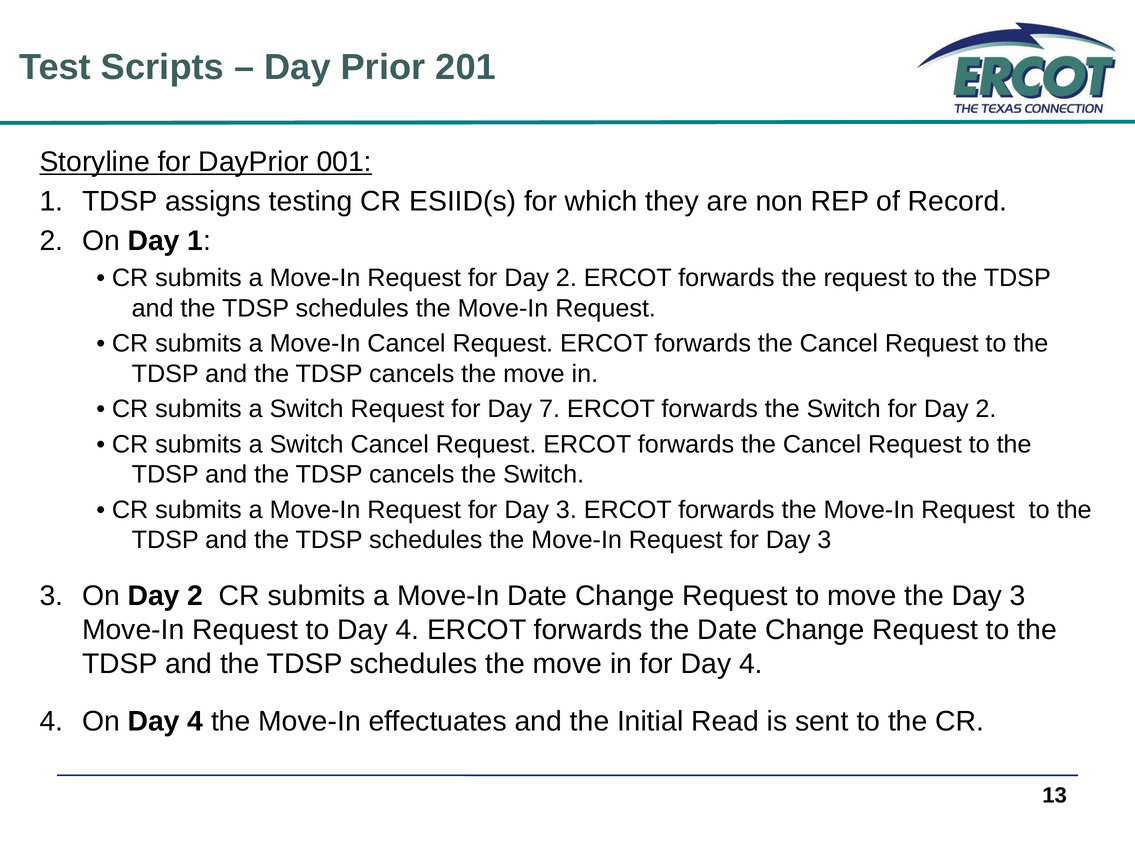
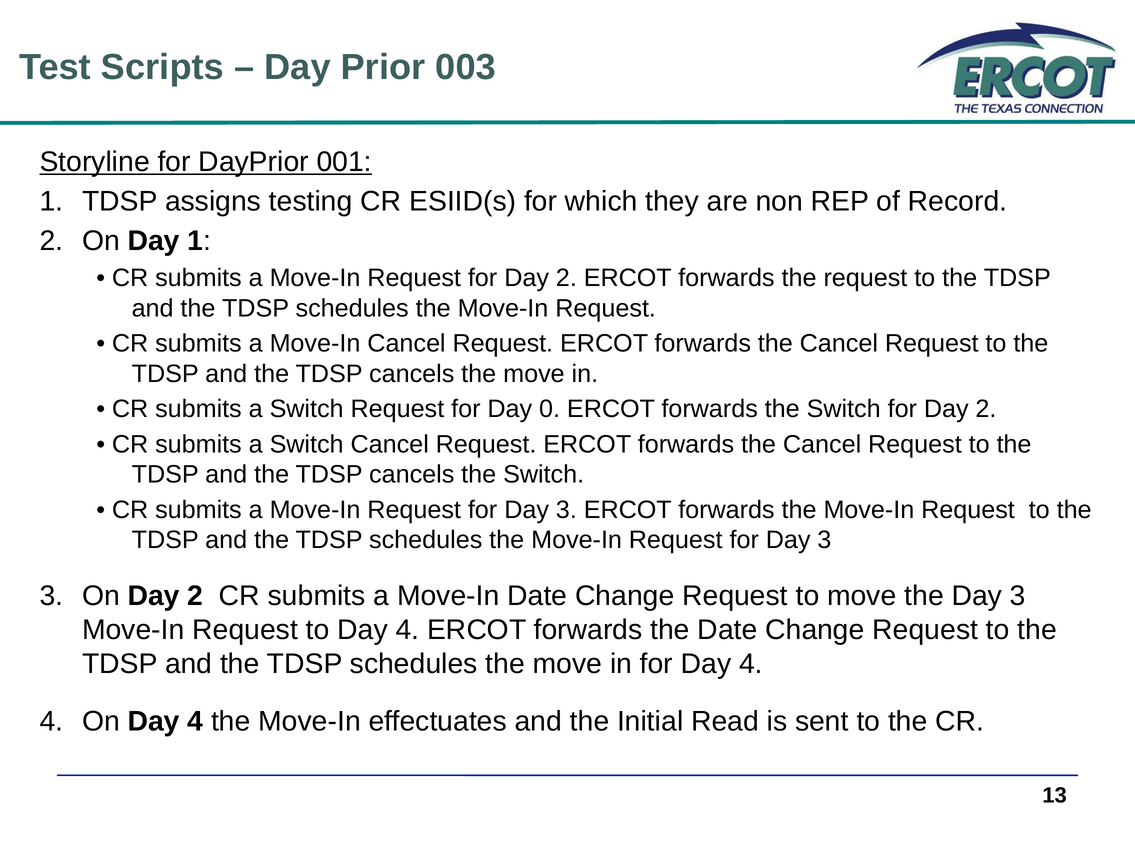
201: 201 -> 003 (466, 67)
7: 7 -> 0 (550, 409)
